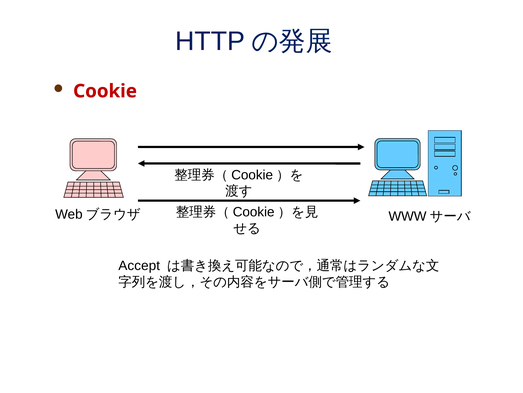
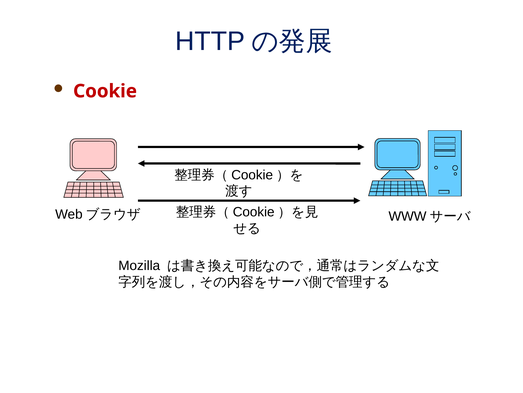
Accept: Accept -> Mozilla (139, 265)
